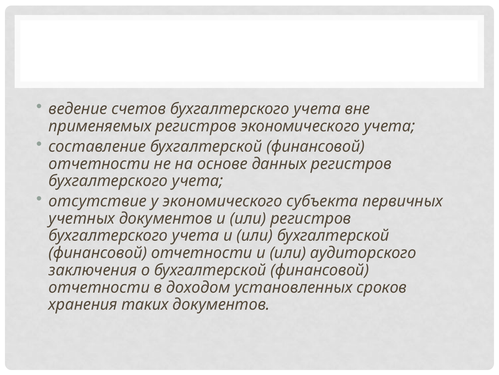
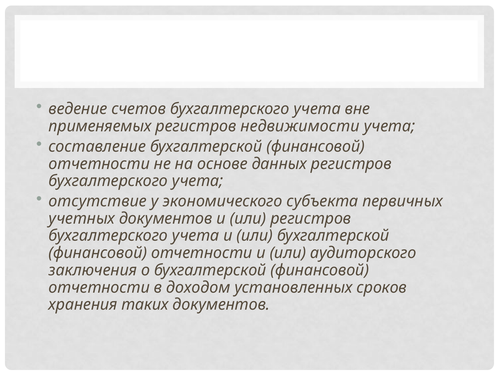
регистров экономического: экономического -> недвижимости (300, 126)
